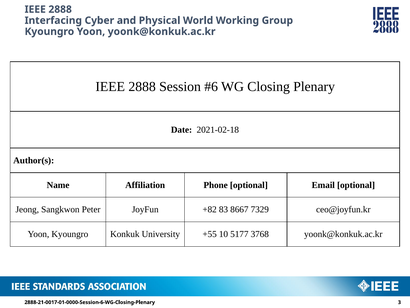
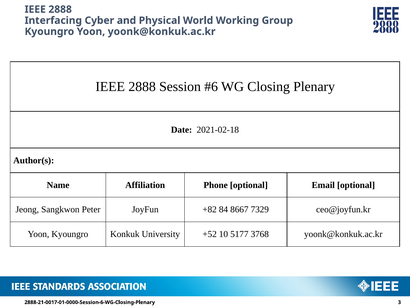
83: 83 -> 84 (224, 209)
+55: +55 -> +52 (210, 234)
